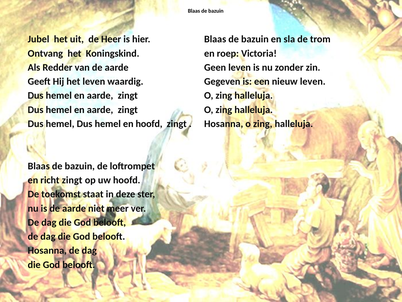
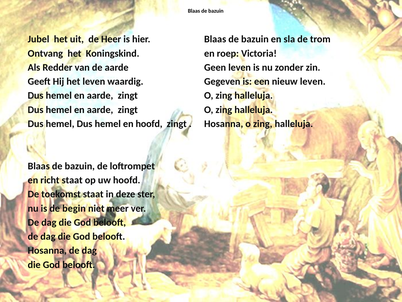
richt zingt: zingt -> staat (72, 180)
is de aarde: aarde -> begin (74, 208)
